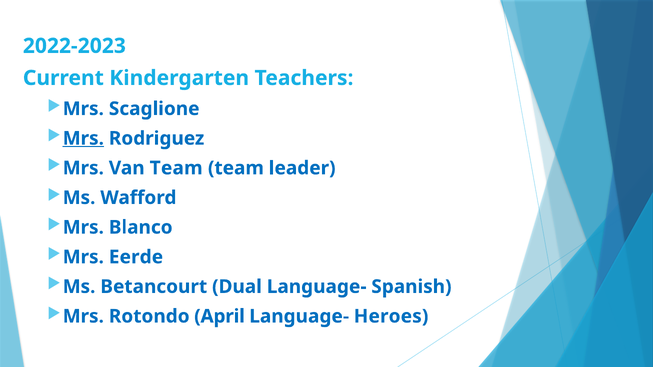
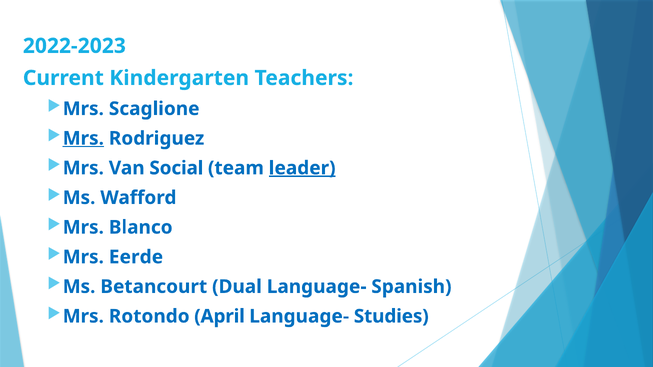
Van Team: Team -> Social (176, 168)
leader underline: none -> present (302, 168)
Heroes: Heroes -> Studies (391, 317)
